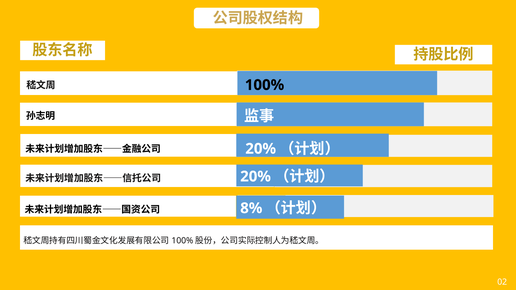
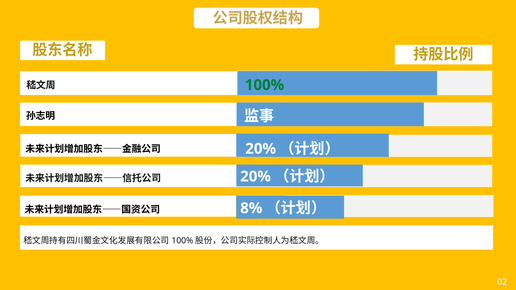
100% colour: black -> green (265, 85)
